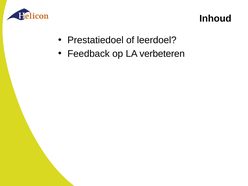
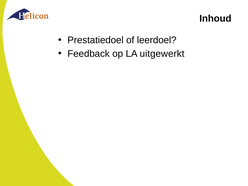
verbeteren: verbeteren -> uitgewerkt (162, 54)
